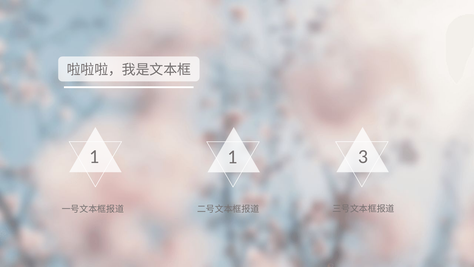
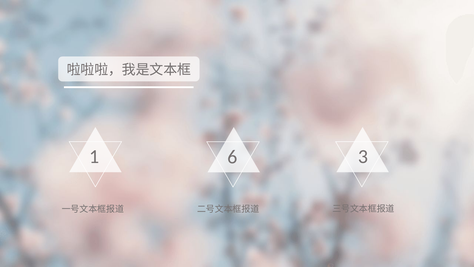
1 1: 1 -> 6 (232, 157)
